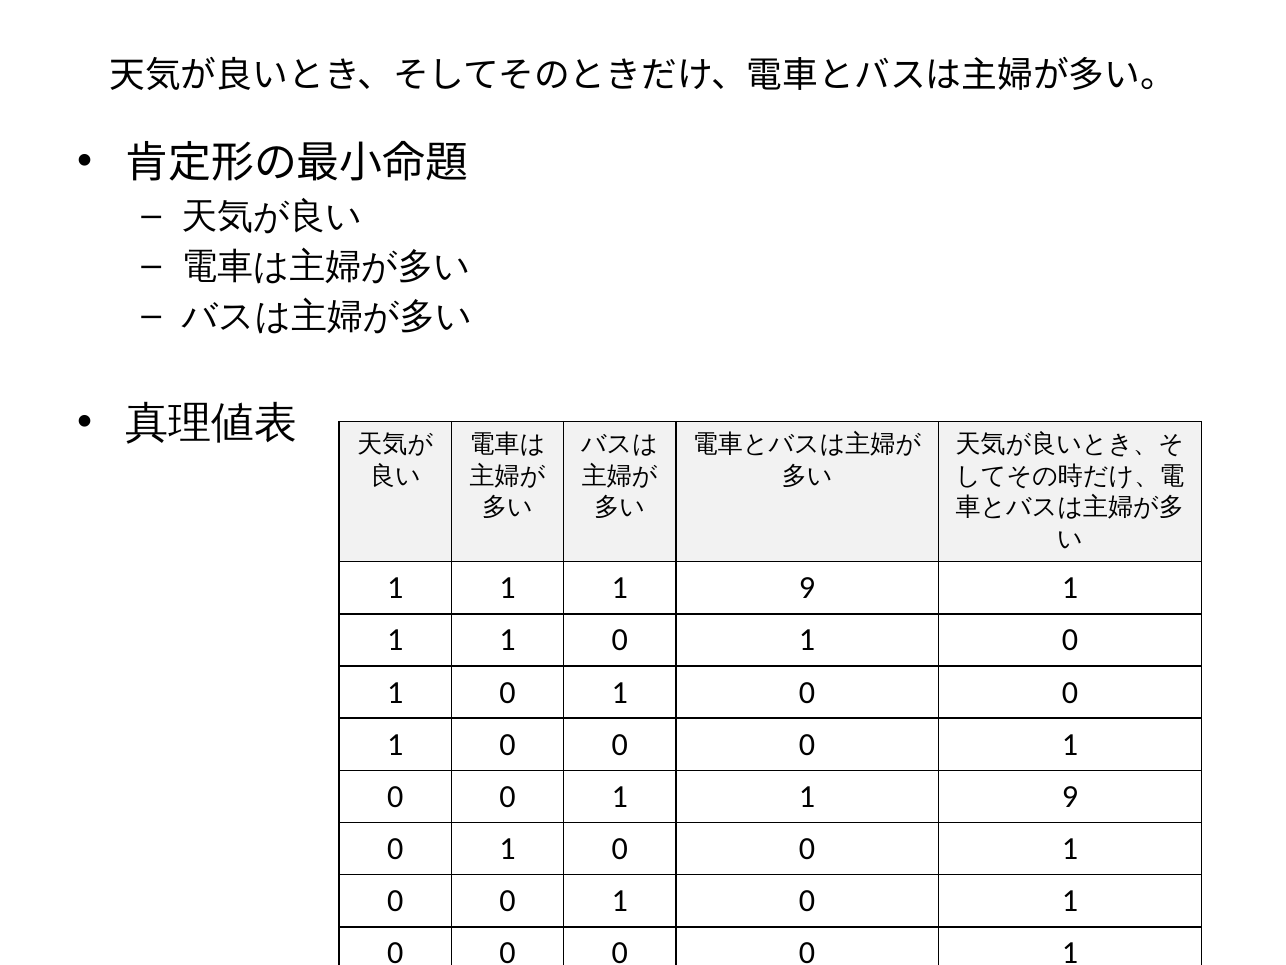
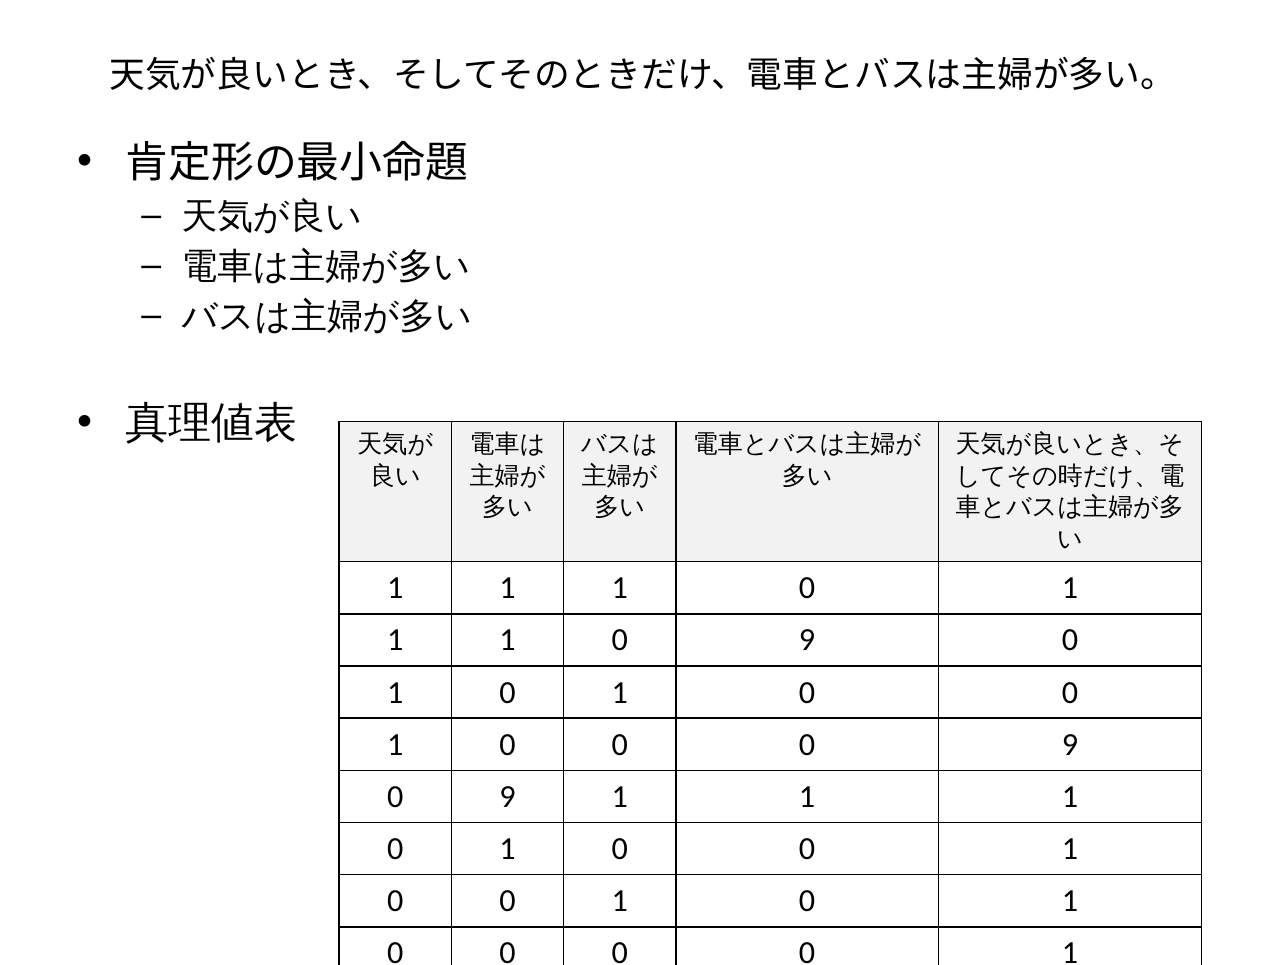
9: 9 -> 0 (807, 588)
1 1 0 1: 1 -> 9 (807, 640)
1: 1 -> 9 (1070, 744)
0: 0 -> 9 (507, 796)
9: 9 -> 1 (1070, 796)
